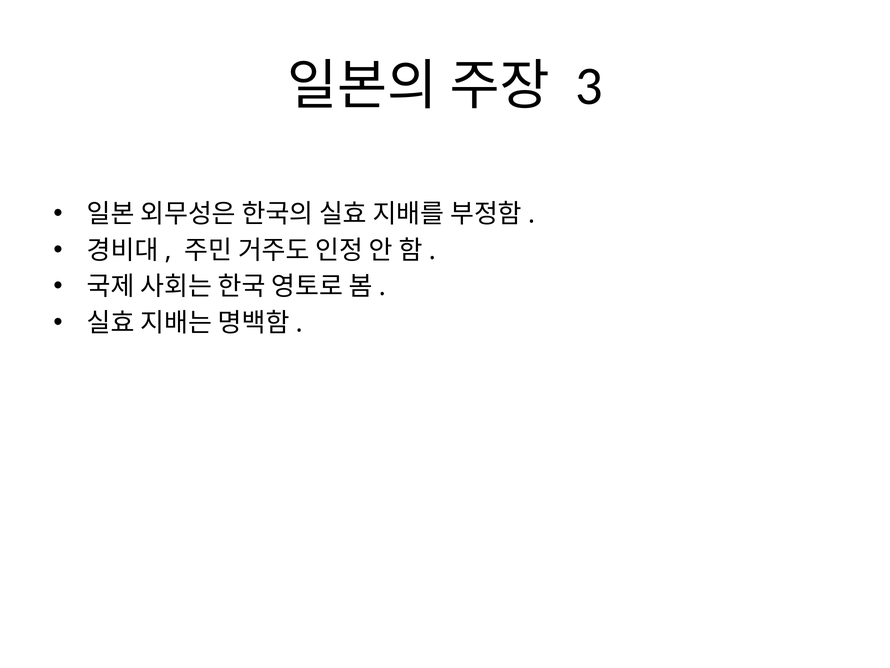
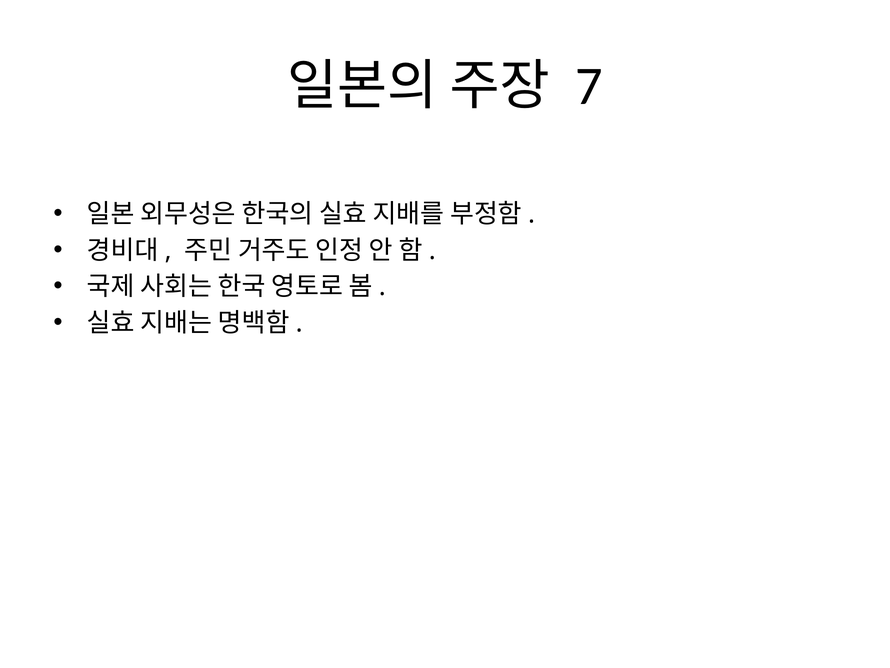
3: 3 -> 7 (589, 86)
